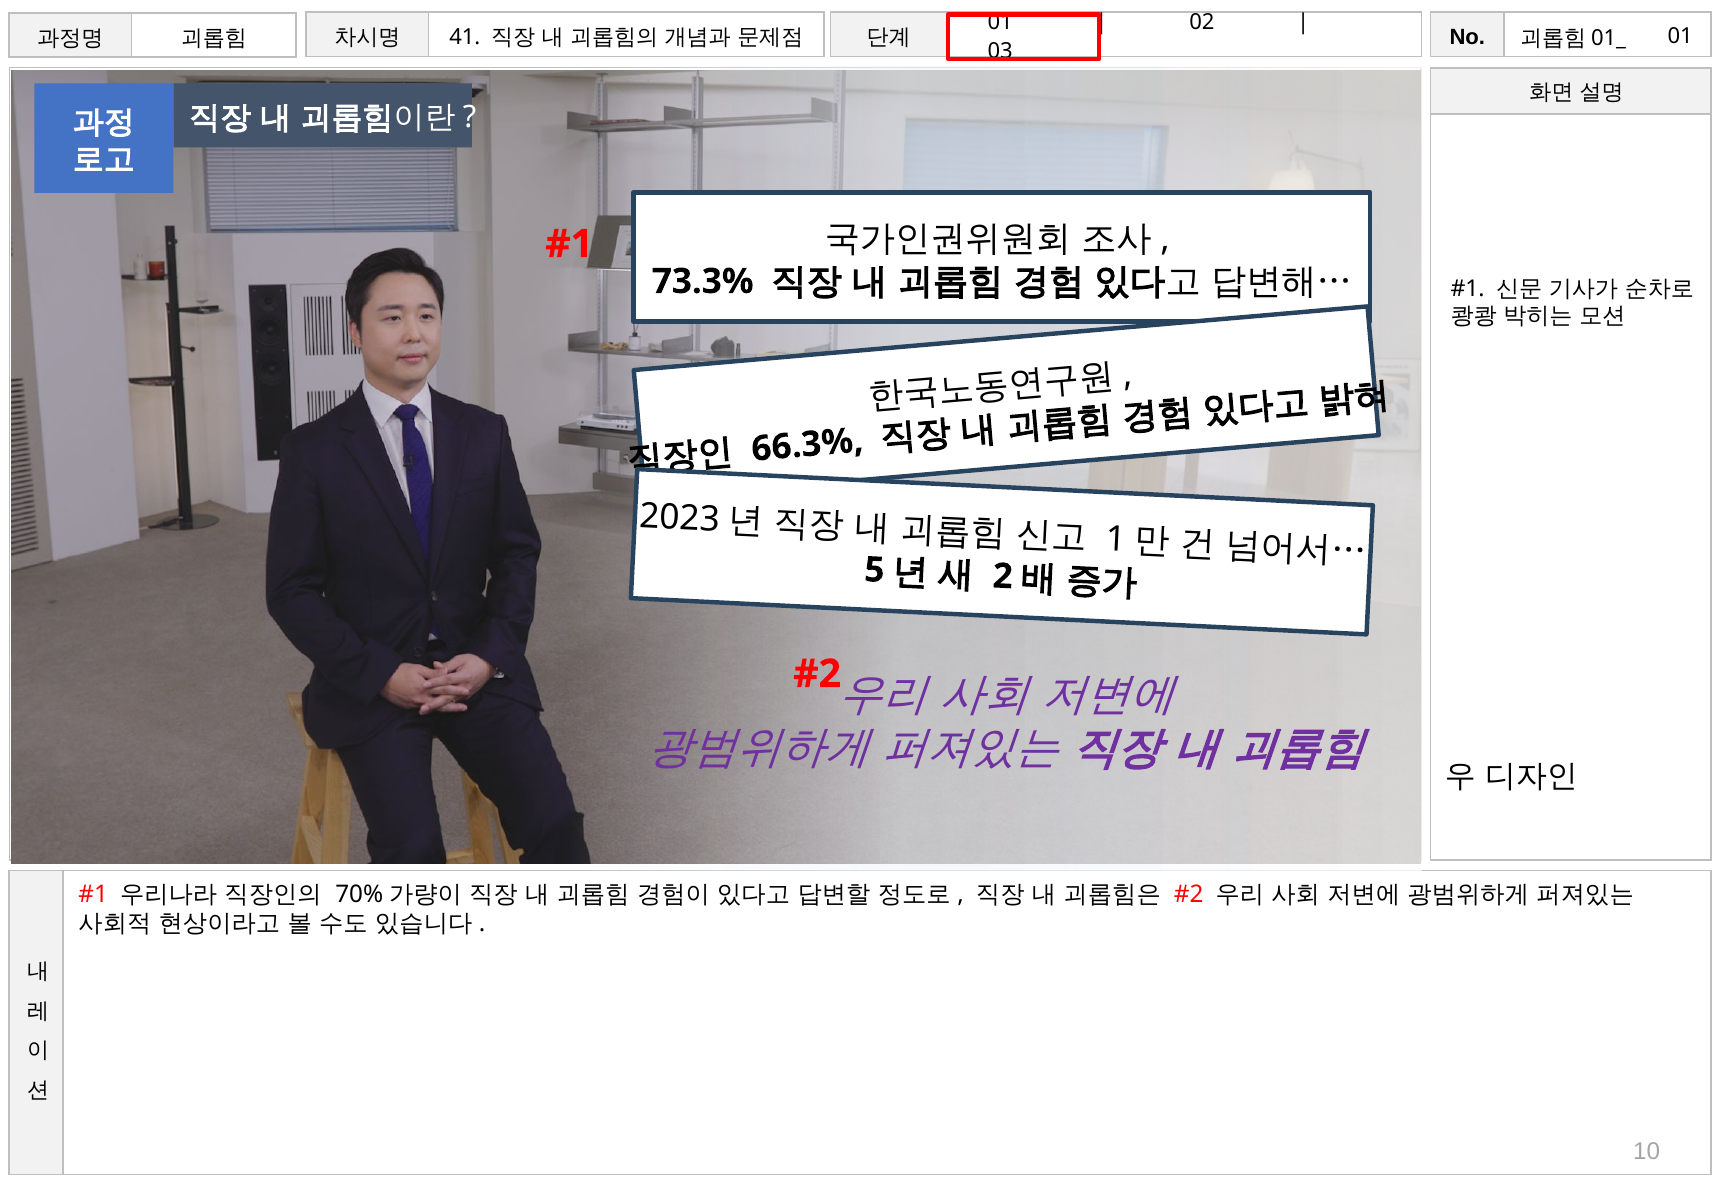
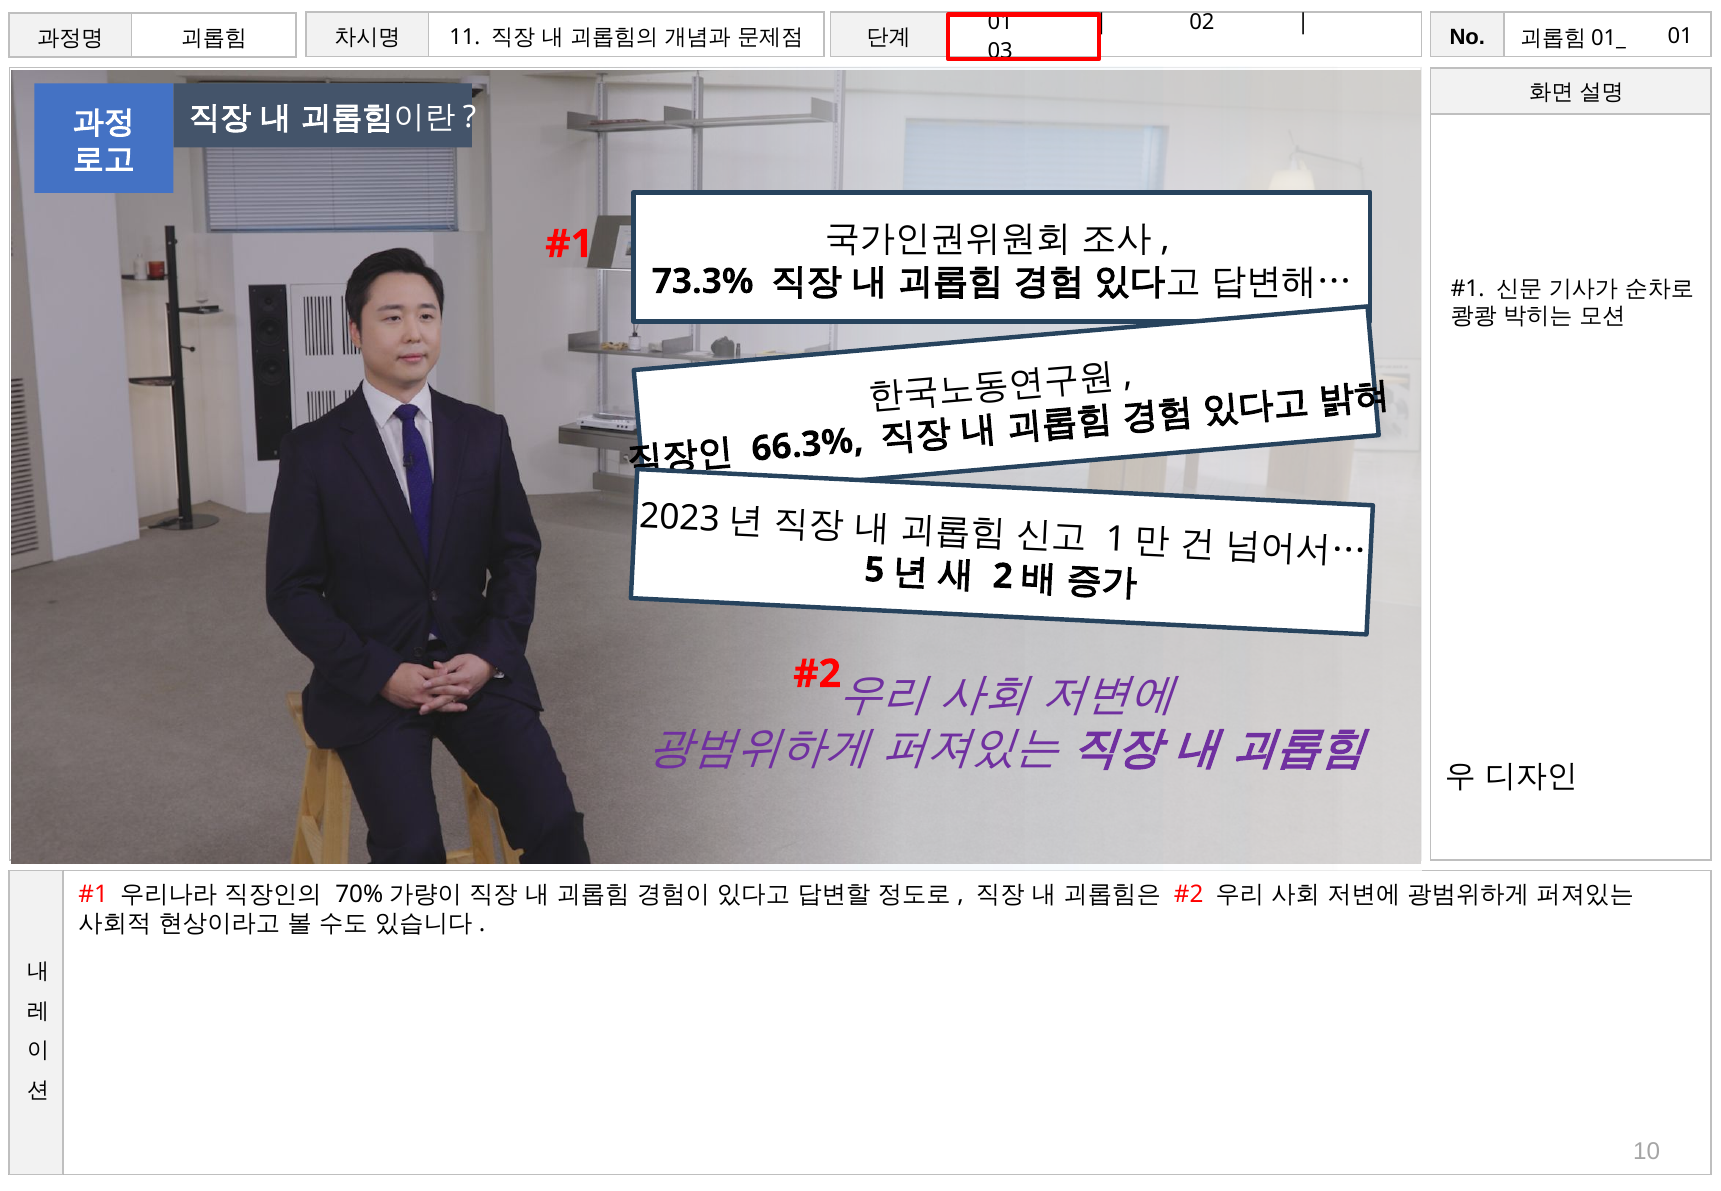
41: 41 -> 11 (465, 37)
